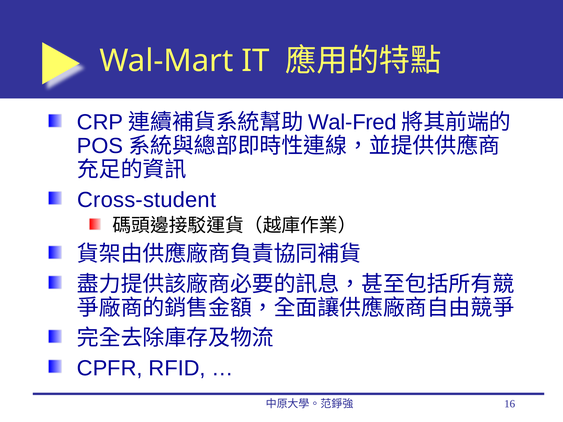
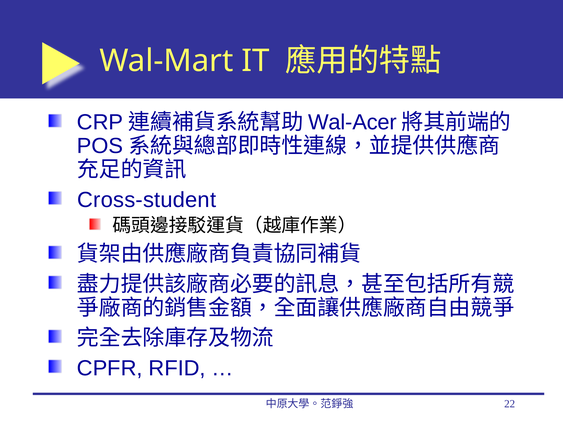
Wal-Fred: Wal-Fred -> Wal-Acer (352, 122)
16: 16 -> 22 (510, 404)
